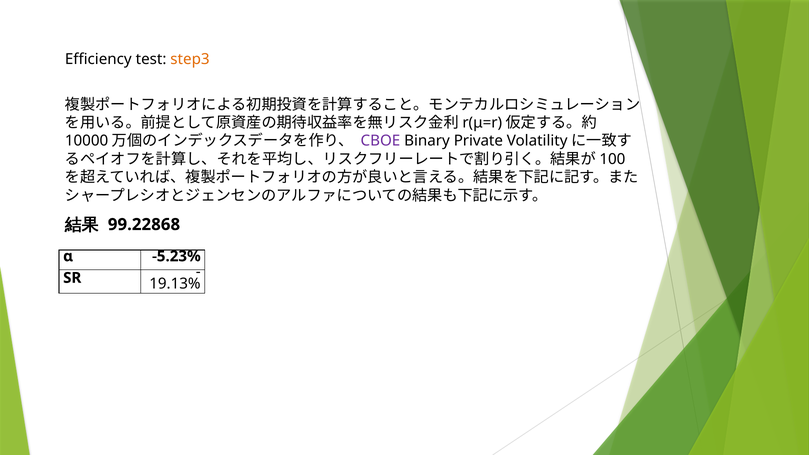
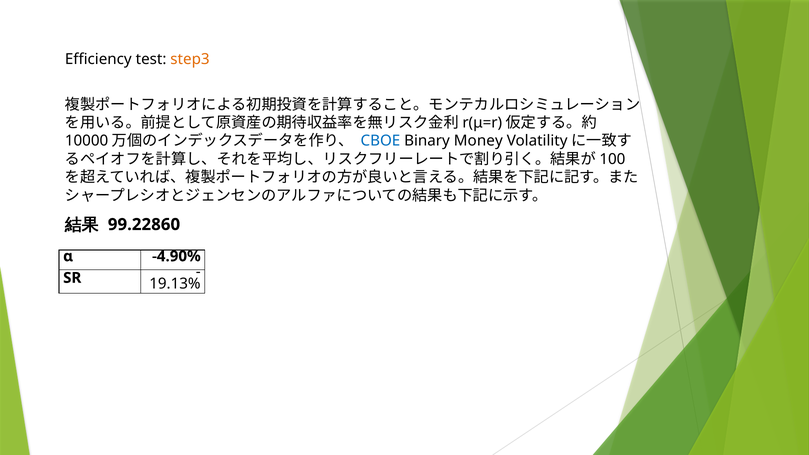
CBOE colour: purple -> blue (380, 141)
Private: Private -> Money (478, 141)
99.22868: 99.22868 -> 99.22860 (144, 225)
-5.23%: -5.23% -> -4.90% (176, 256)
